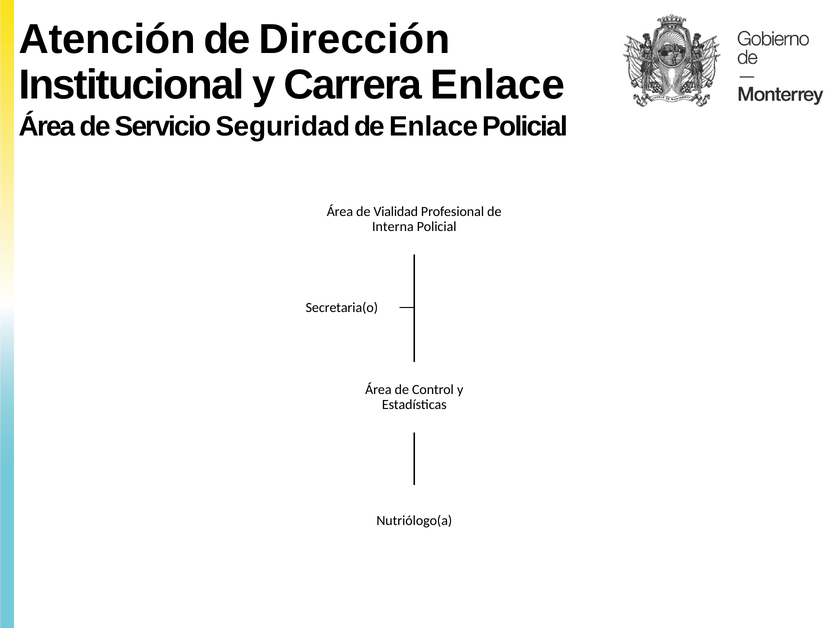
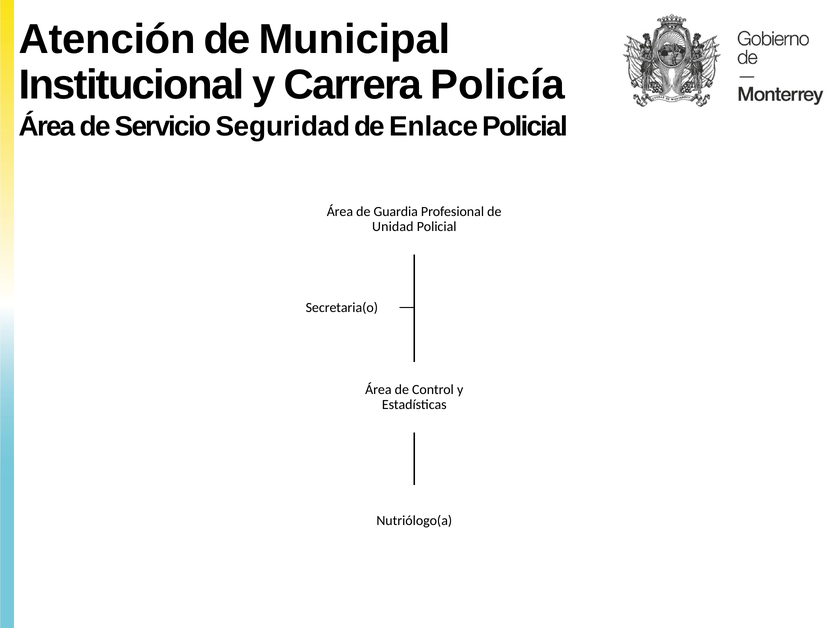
Dirección: Dirección -> Municipal (355, 40)
Carrera Enlace: Enlace -> Policía (498, 85)
Vialidad: Vialidad -> Guardia (396, 211)
Interna: Interna -> Unidad (393, 226)
